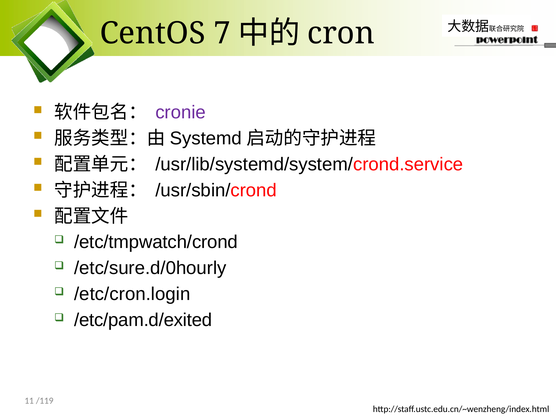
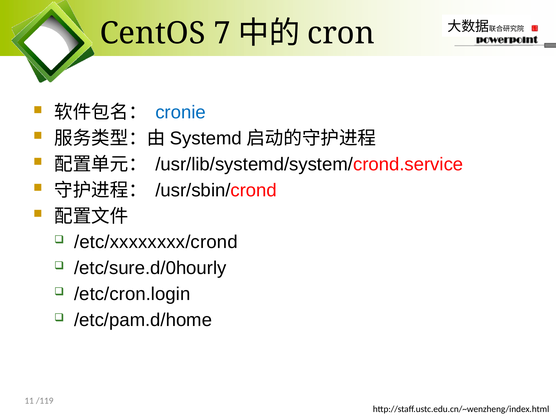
cronie colour: purple -> blue (181, 113)
/etc/tmpwatch/crond: /etc/tmpwatch/crond -> /etc/xxxxxxxx/crond (156, 242)
/etc/pam.d/exited: /etc/pam.d/exited -> /etc/pam.d/home (143, 320)
